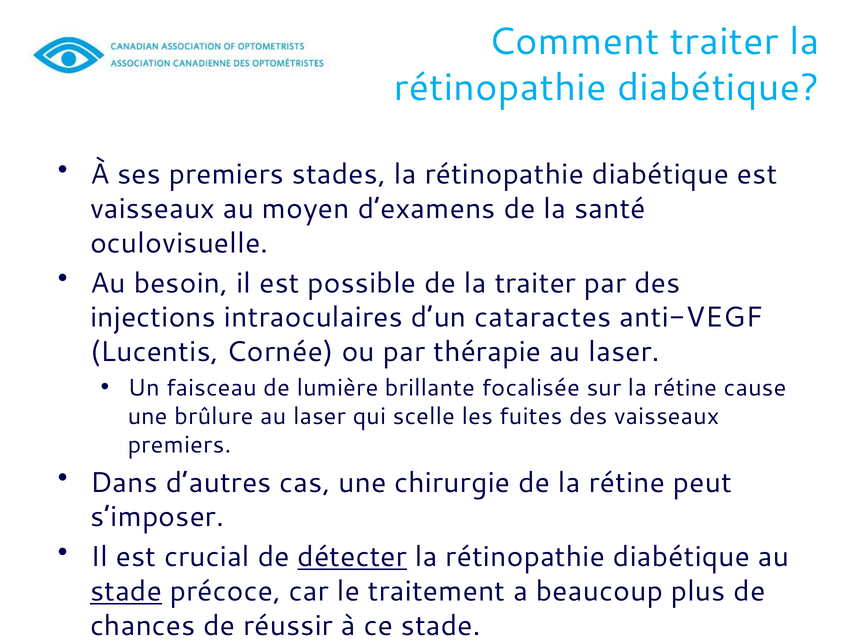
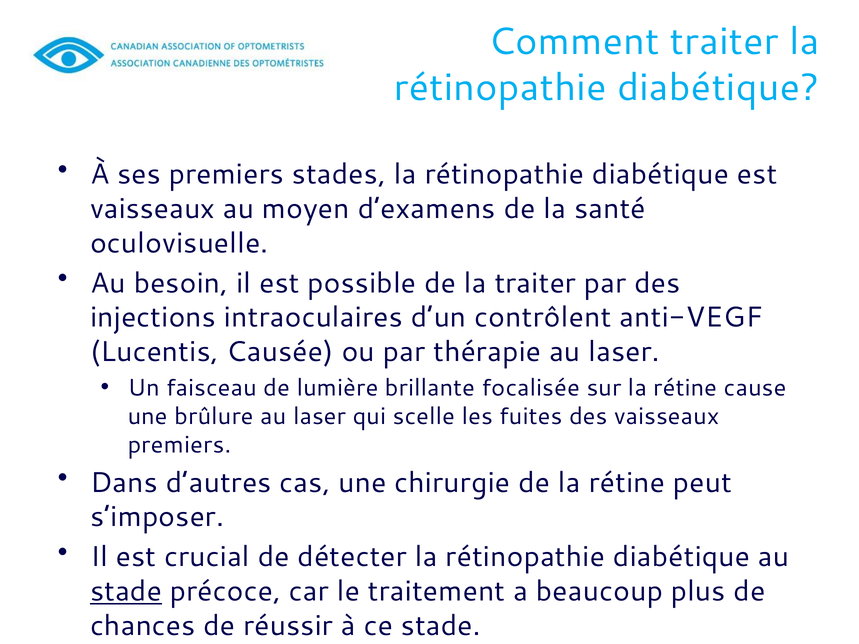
cataractes: cataractes -> contrôlent (543, 318)
Cornée: Cornée -> Causée (280, 352)
détecter underline: present -> none (352, 557)
